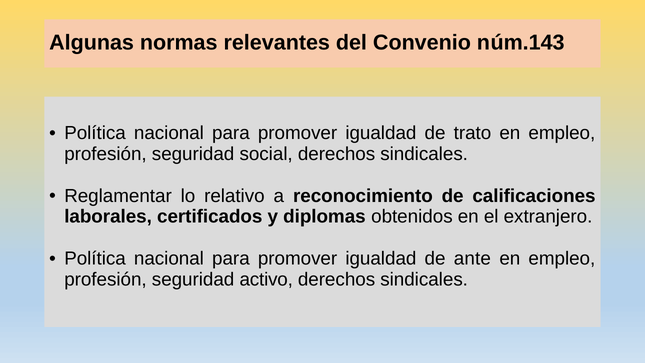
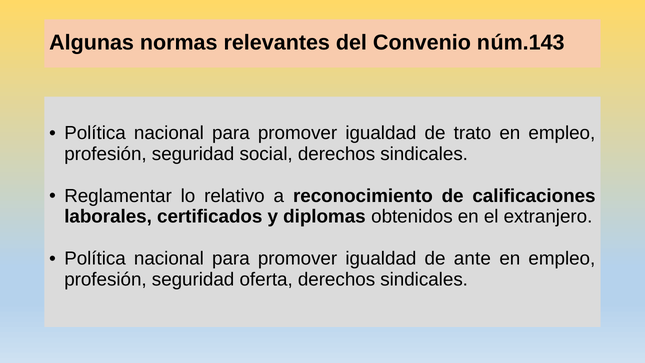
activo: activo -> oferta (266, 280)
